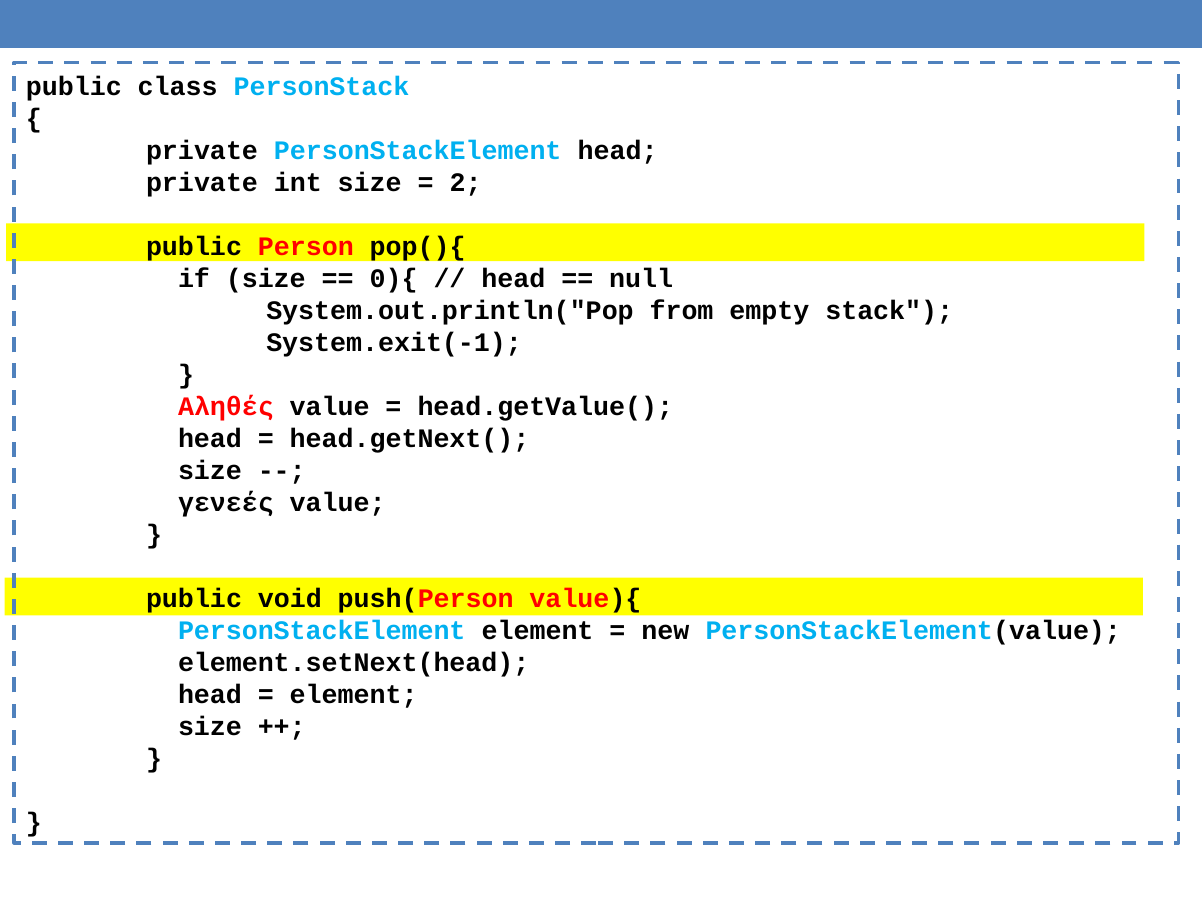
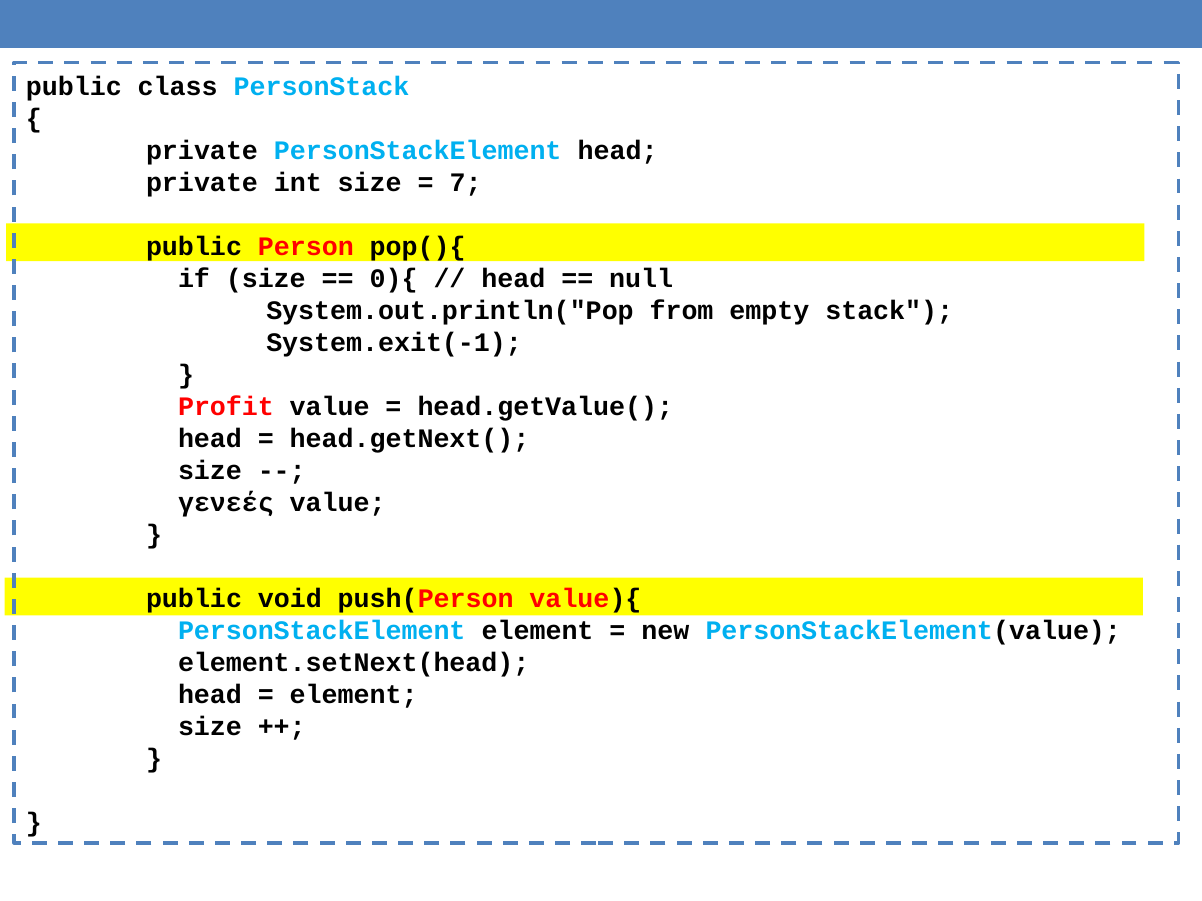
2: 2 -> 7 (466, 183)
Αληθές: Αληθές -> Profit (226, 407)
